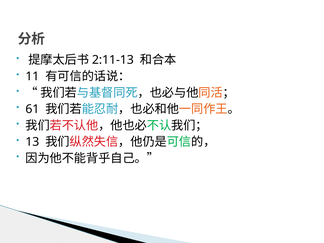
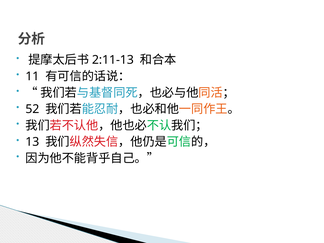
61: 61 -> 52 (32, 109)
